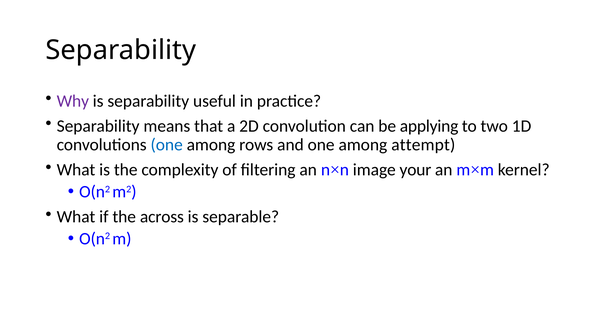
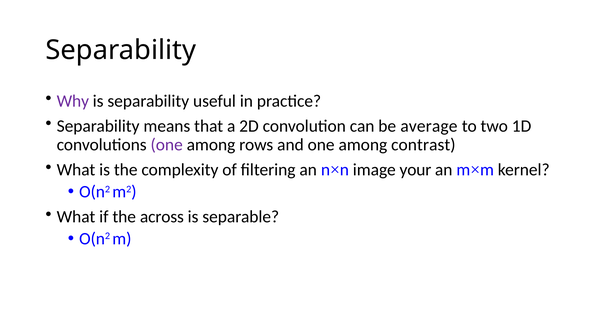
applying: applying -> average (429, 126)
one colour: blue -> purple (167, 145)
attempt: attempt -> contrast (423, 145)
